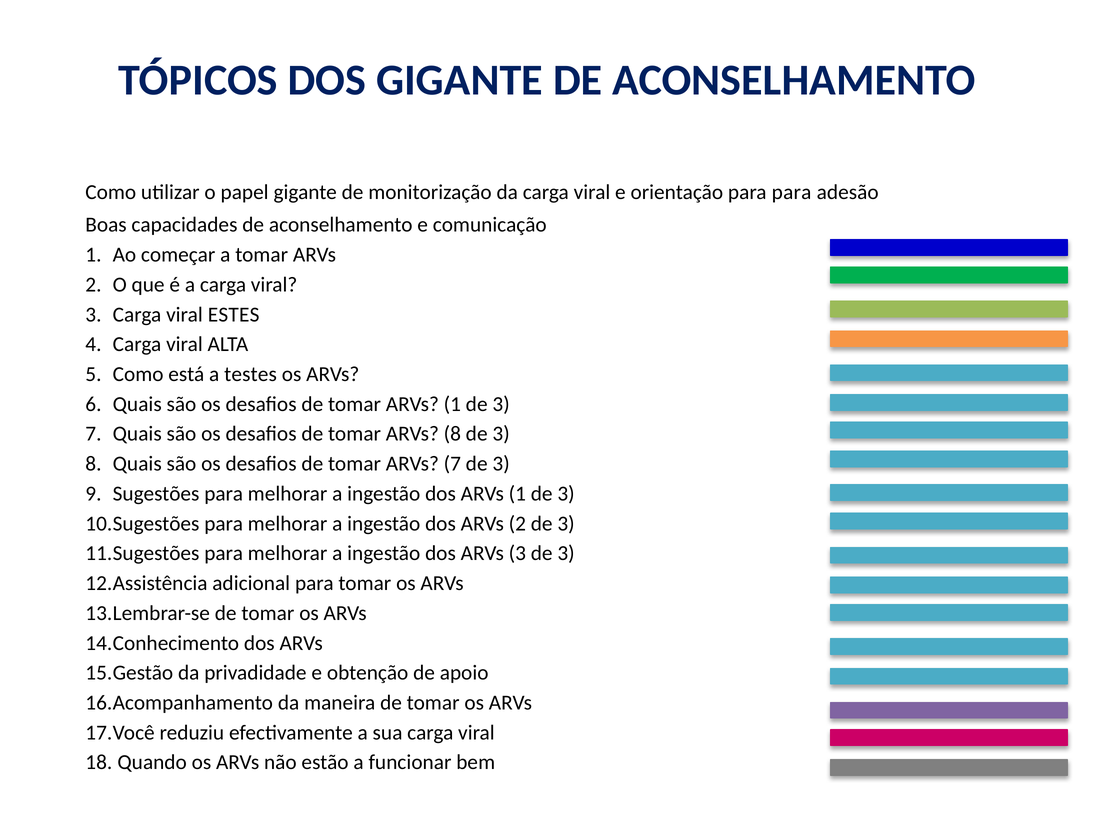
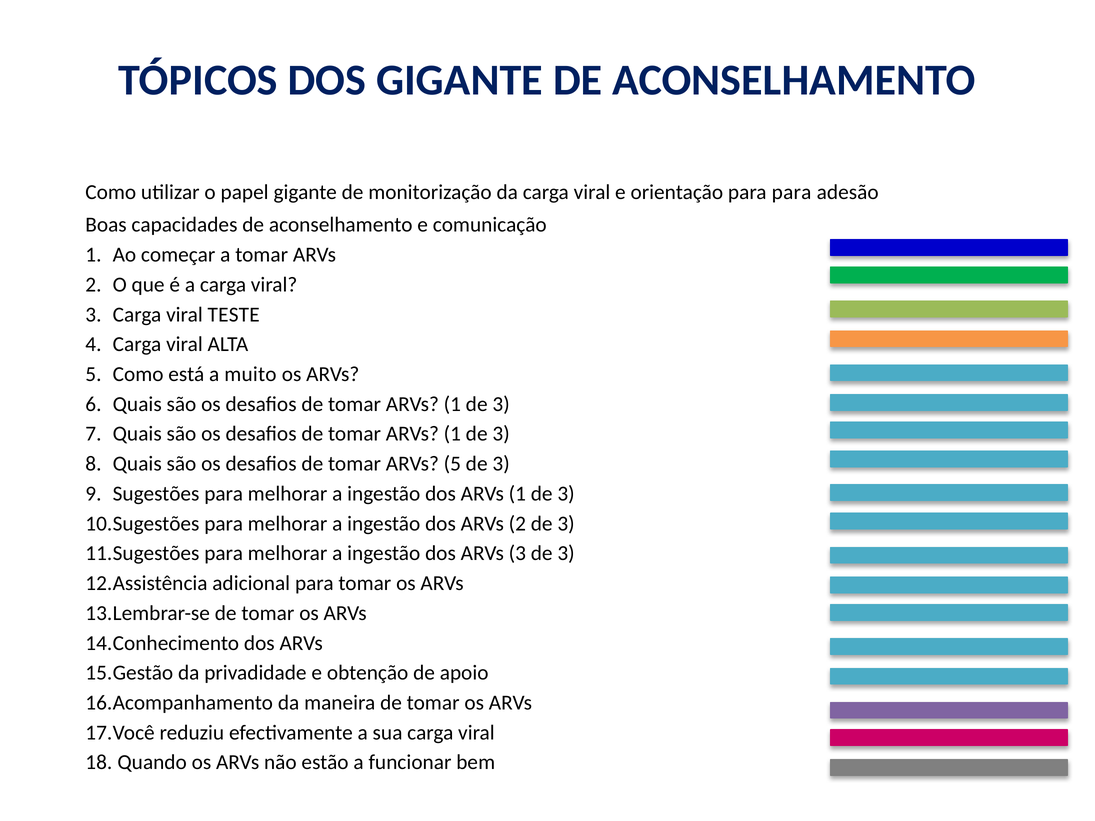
ESTES: ESTES -> TESTE (234, 315)
testes: testes -> muito (250, 374)
8: 8 -> 1 (452, 434)
ARVs 7: 7 -> 5 (452, 464)
